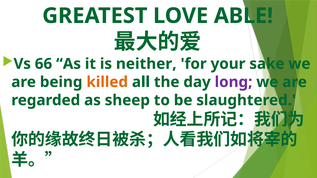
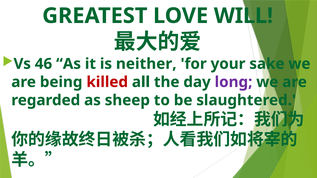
ABLE: ABLE -> WILL (243, 16)
66: 66 -> 46 (43, 64)
killed colour: orange -> red (107, 82)
